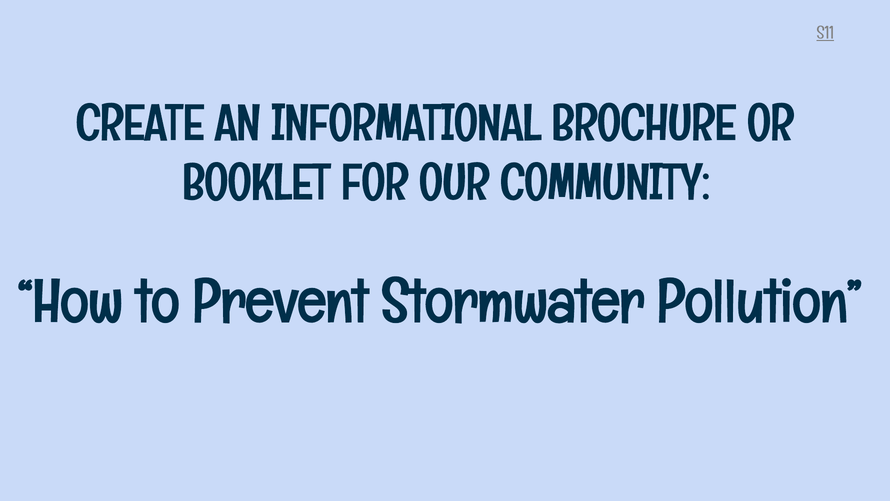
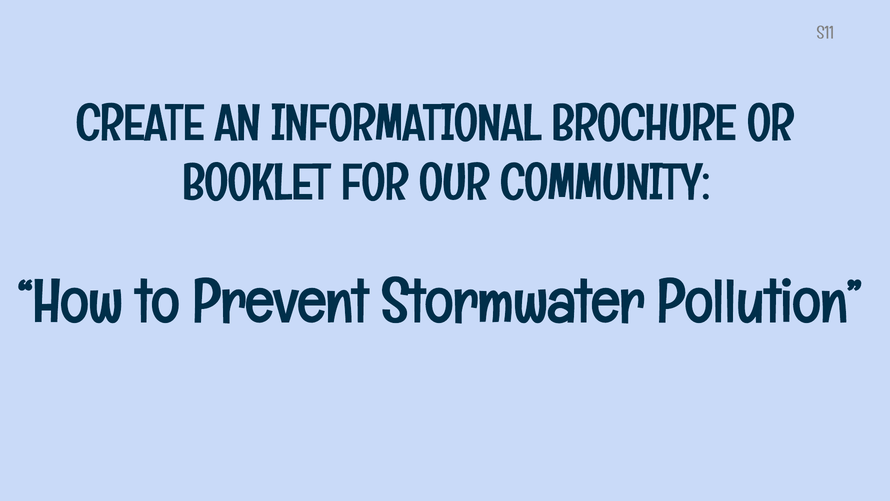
S11 underline: present -> none (825, 33)
